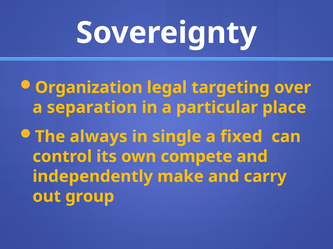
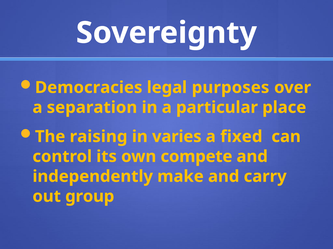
Organization: Organization -> Democracies (89, 88)
targeting: targeting -> purposes (231, 88)
always: always -> raising (99, 137)
single: single -> varies (177, 137)
